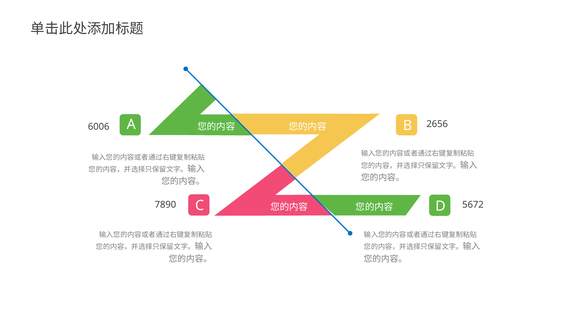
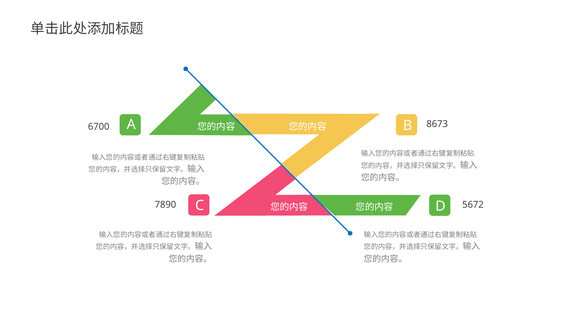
2656: 2656 -> 8673 (437, 124)
6006: 6006 -> 6700 (99, 127)
